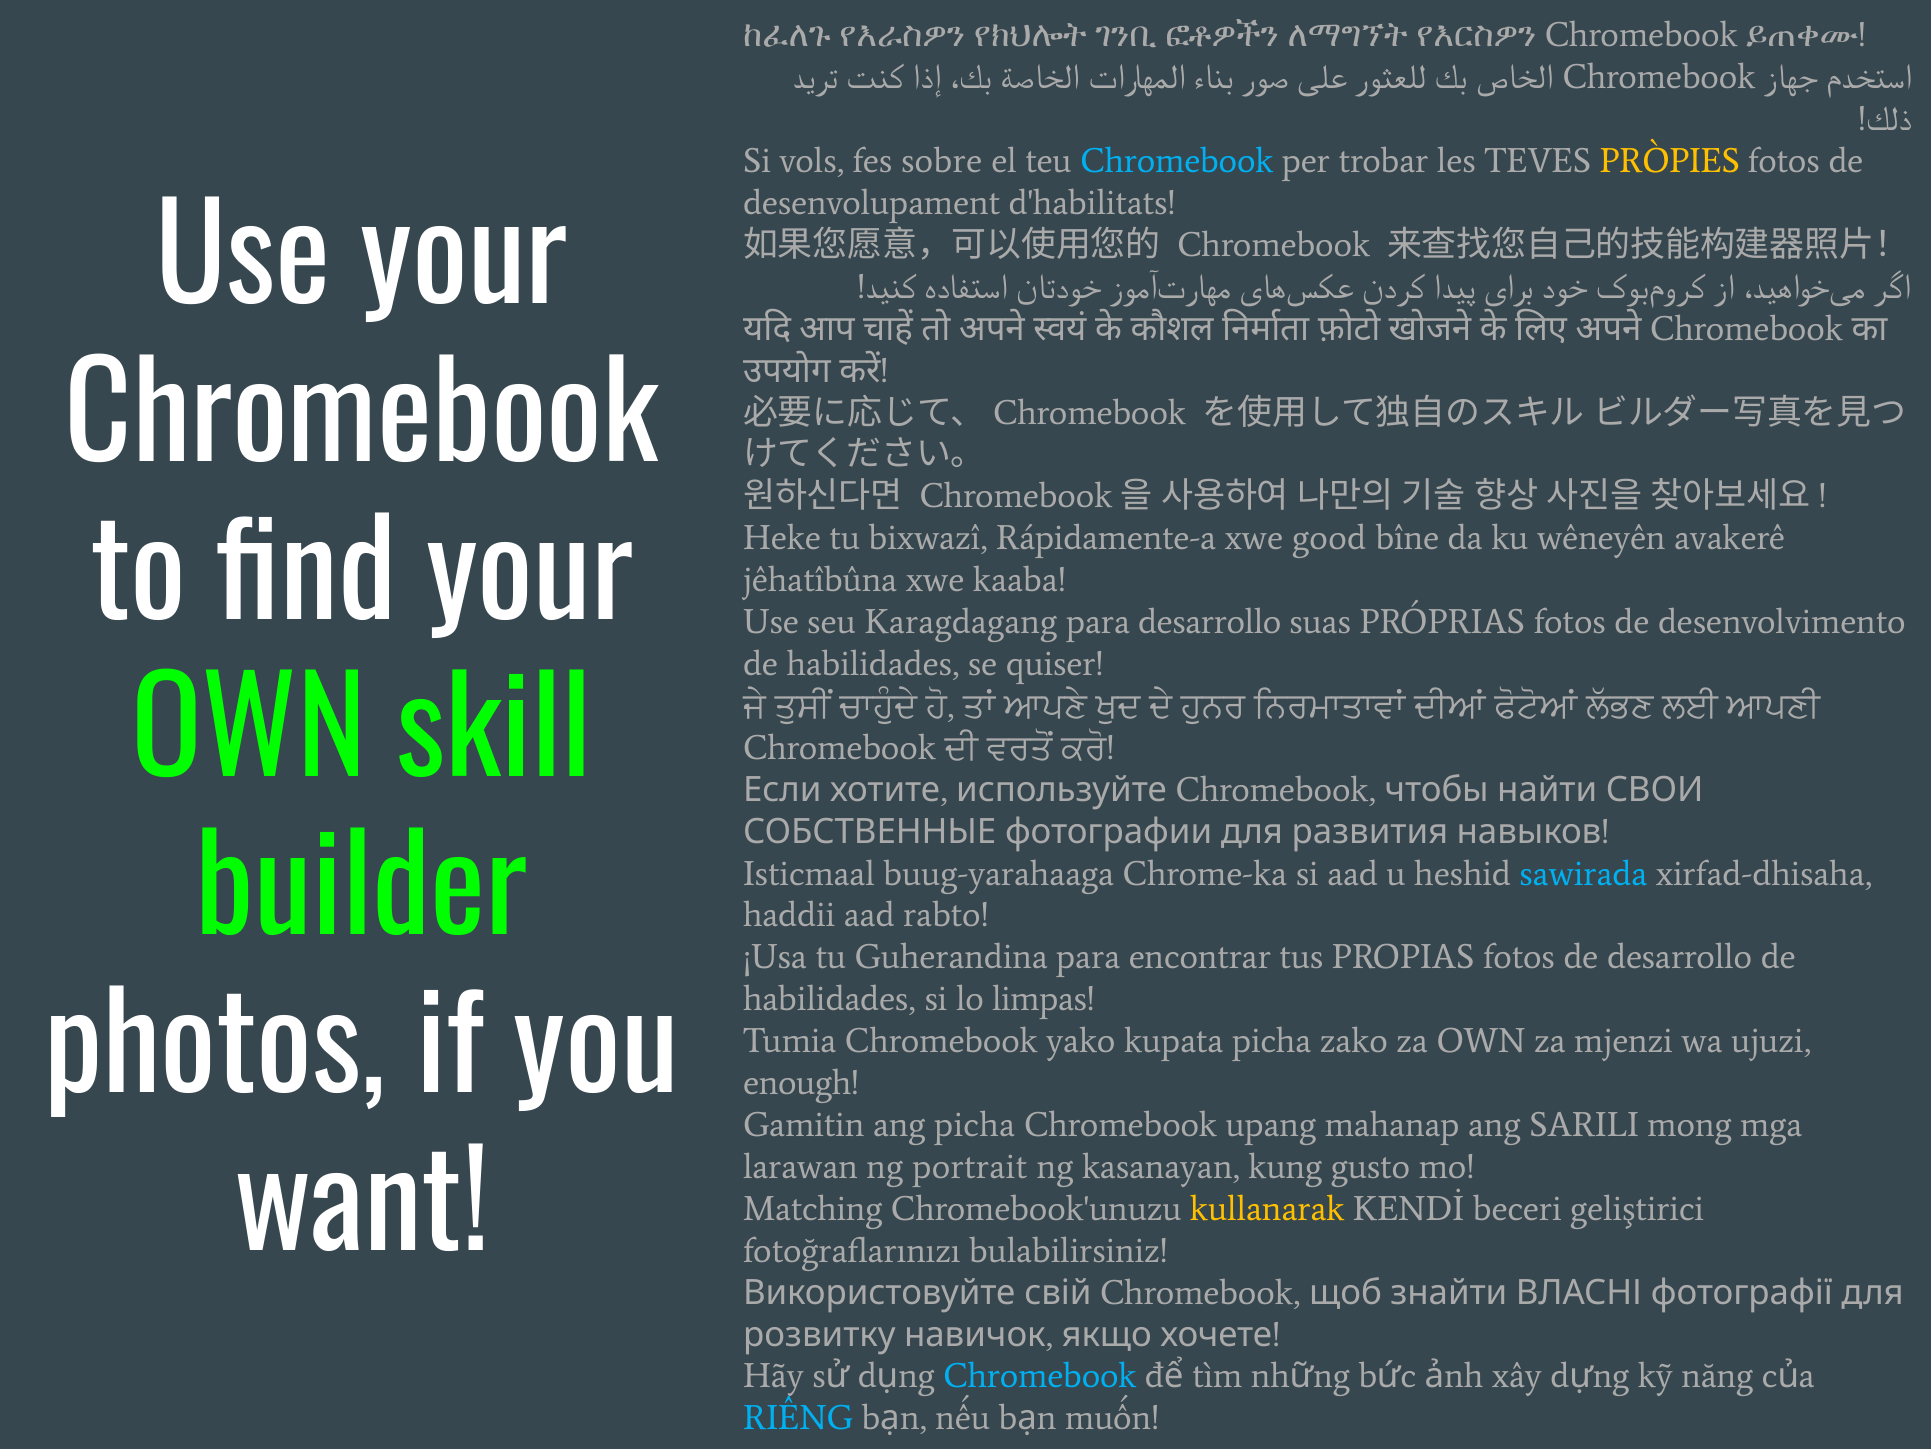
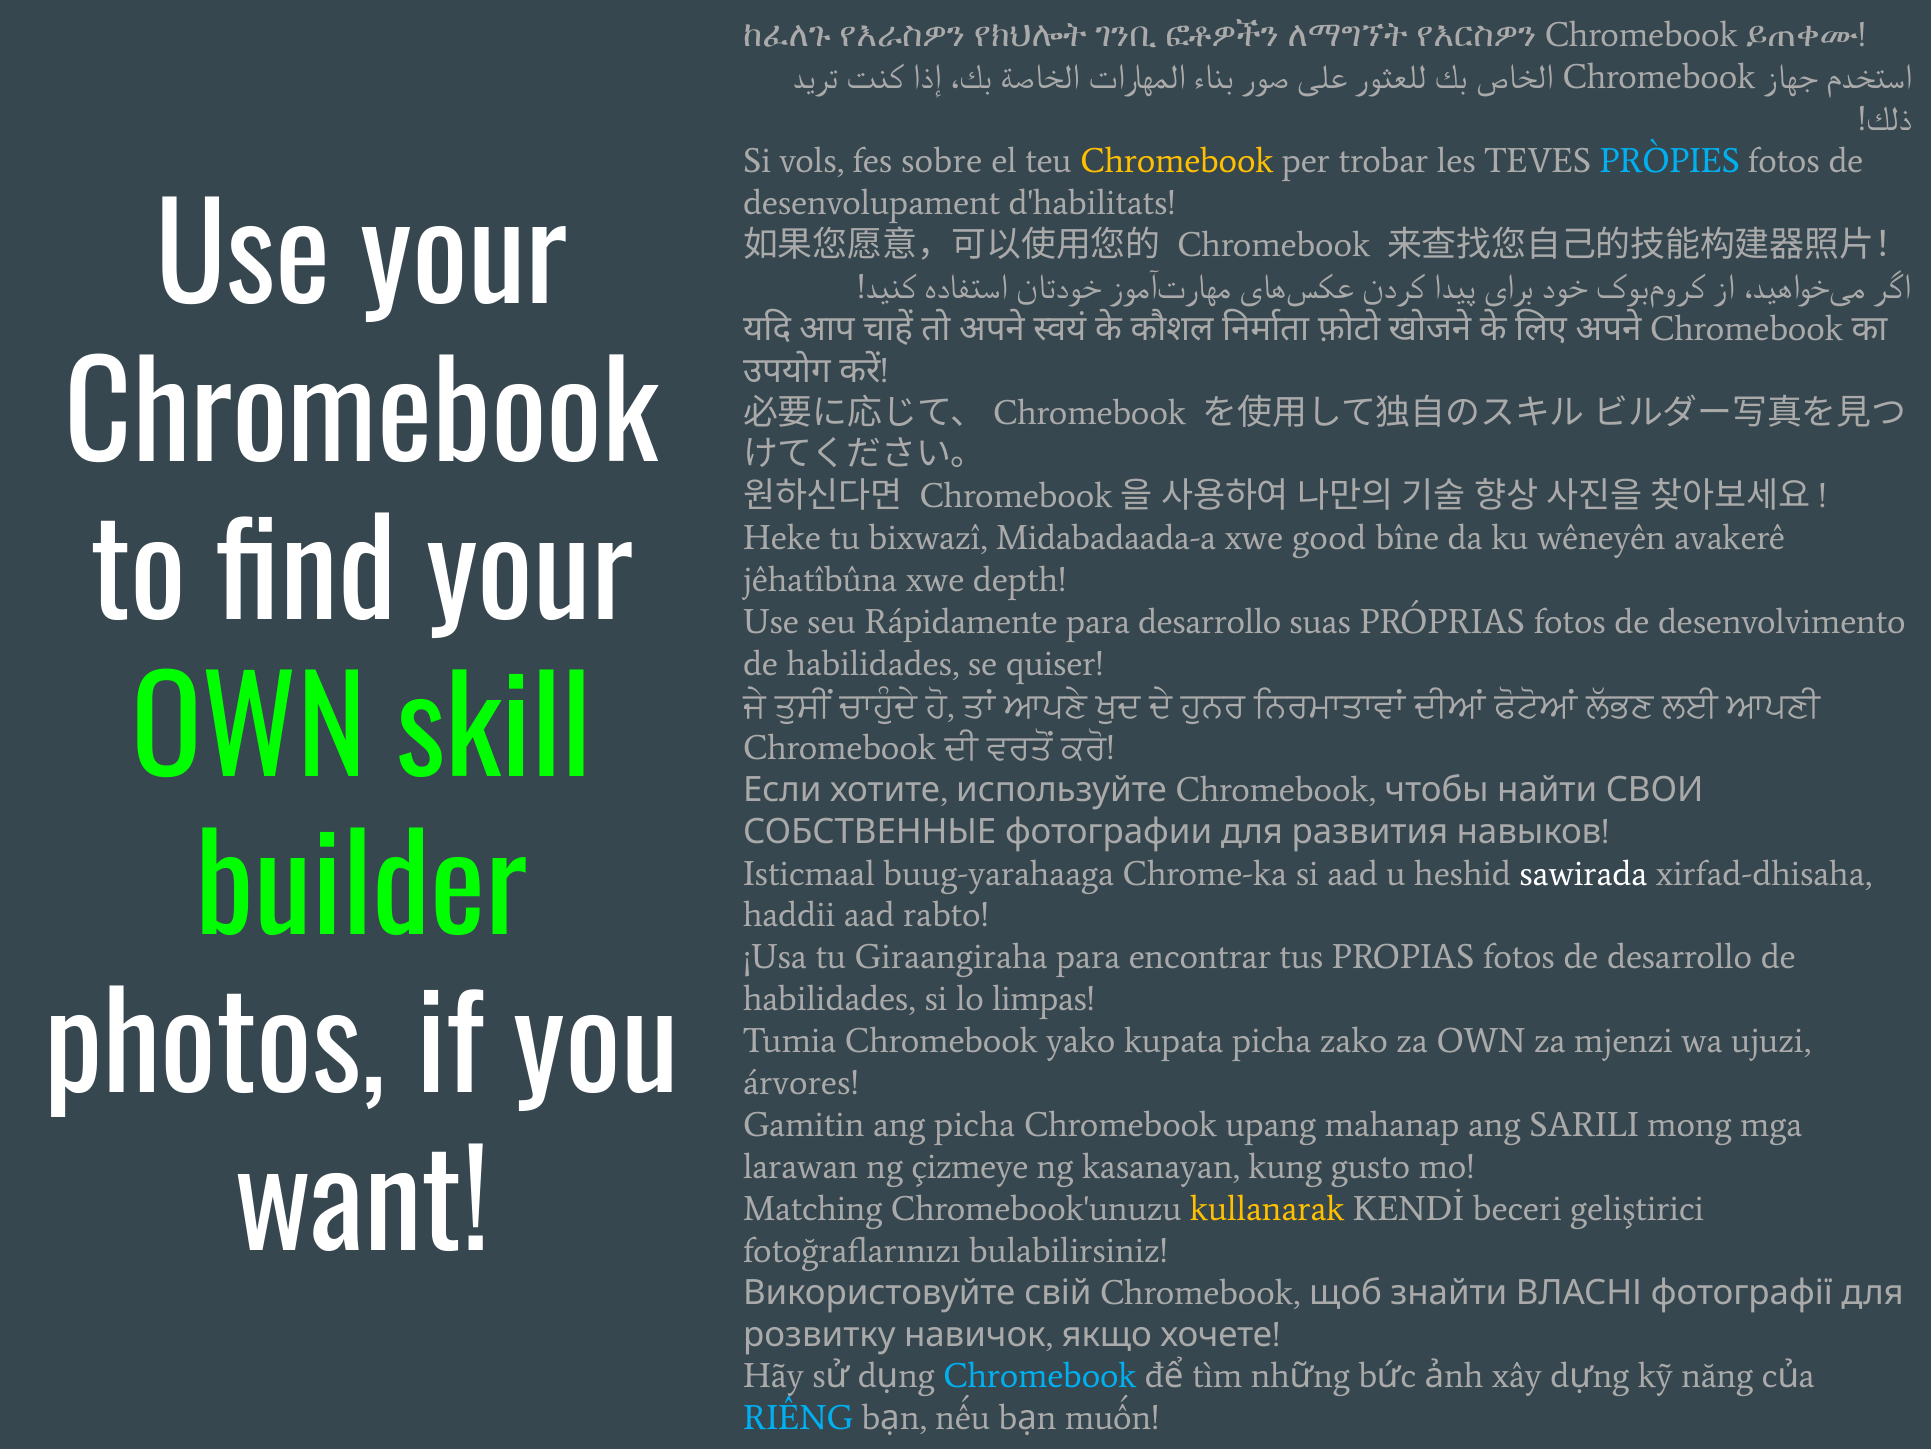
Chromebook colour: light blue -> yellow (1177, 161)
PRÒPIES colour: yellow -> light blue (1670, 161)
Rápidamente-a: Rápidamente-a -> Midabadaada-a (1106, 538)
kaaba: kaaba -> depth (1020, 580)
Karagdagang: Karagdagang -> Rápidamente (961, 622)
sawirada colour: light blue -> white (1583, 873)
Guherandina: Guherandina -> Giraangiraha (951, 957)
enough: enough -> árvores (801, 1083)
portrait: portrait -> çizmeye (970, 1166)
